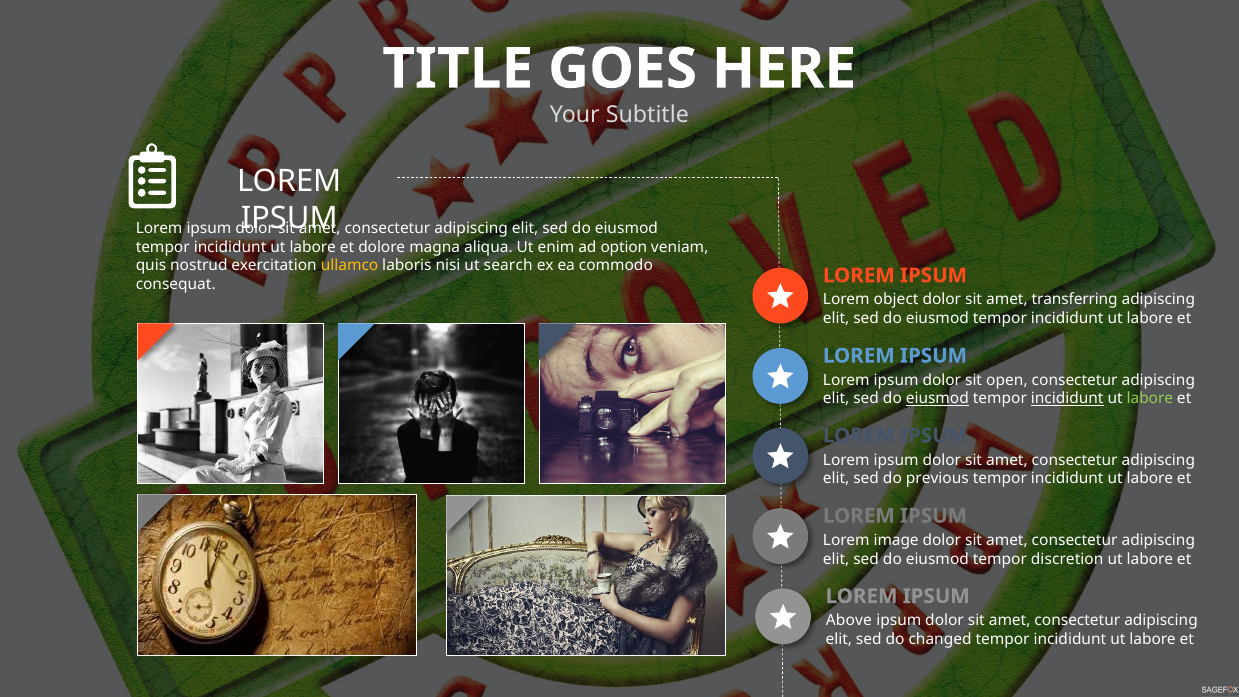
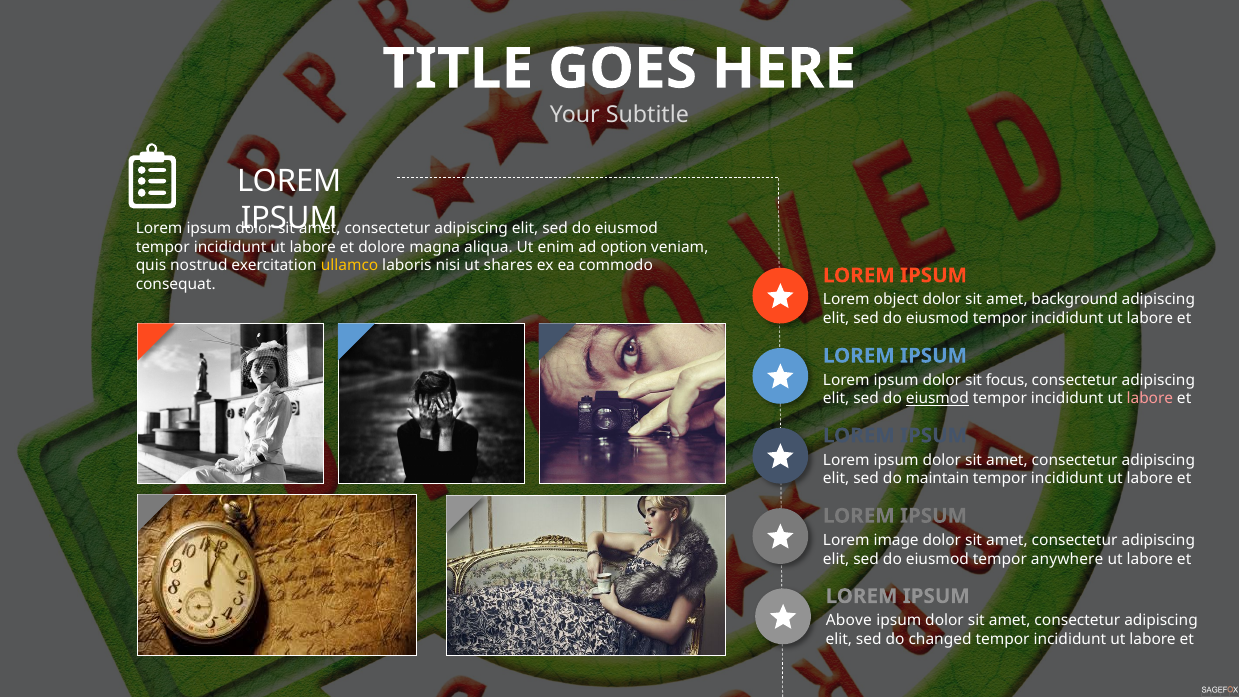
search: search -> shares (508, 266)
transferring: transferring -> background (1075, 300)
open: open -> focus (1007, 380)
incididunt underline: present -> none (1067, 399)
labore colour: light green -> pink (1150, 399)
previous: previous -> maintain (937, 479)
discretion: discretion -> anywhere (1067, 559)
